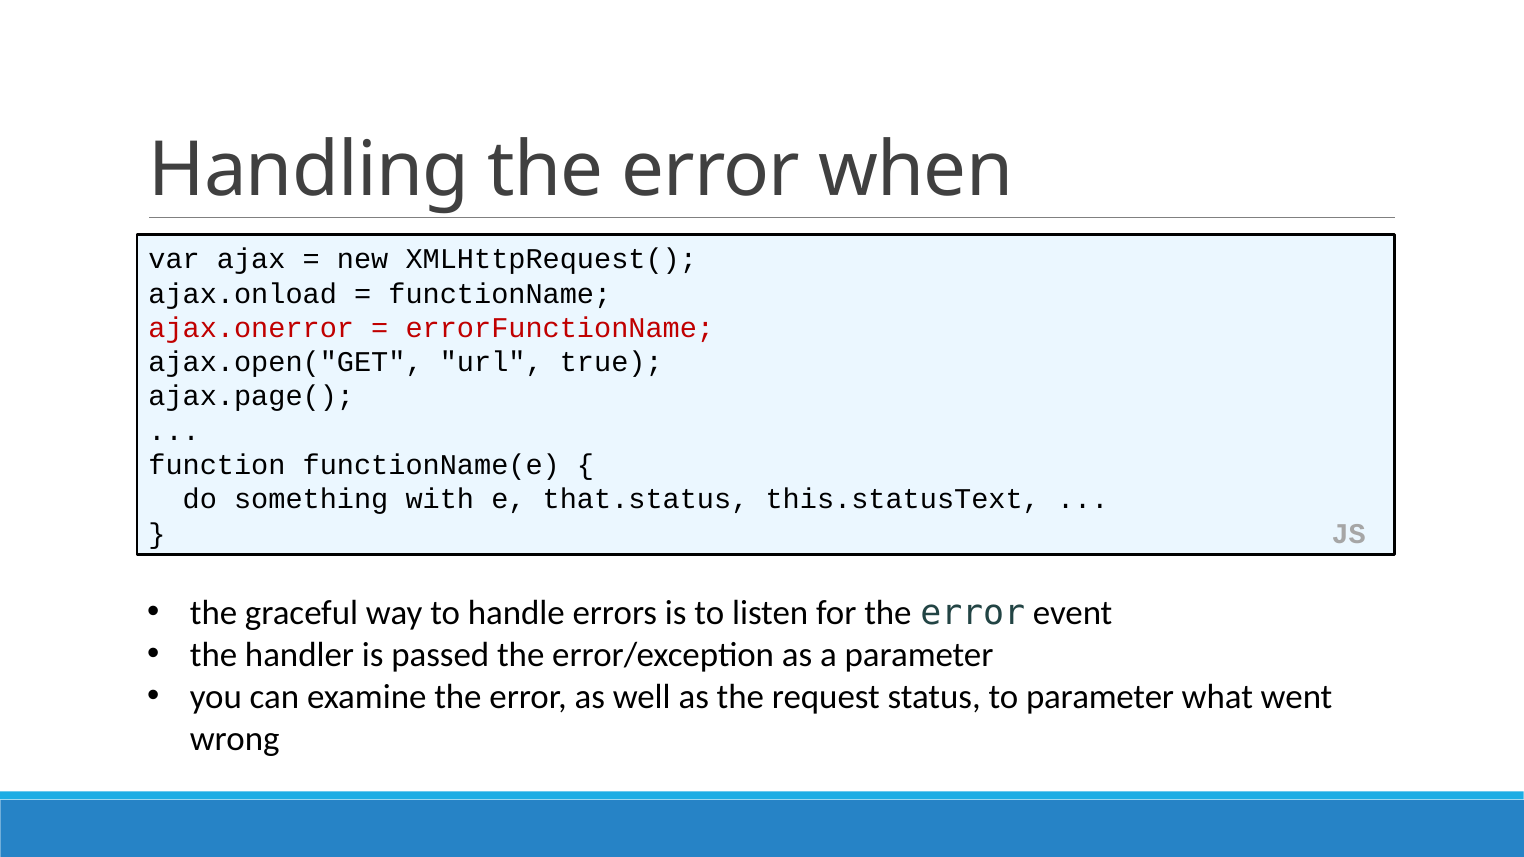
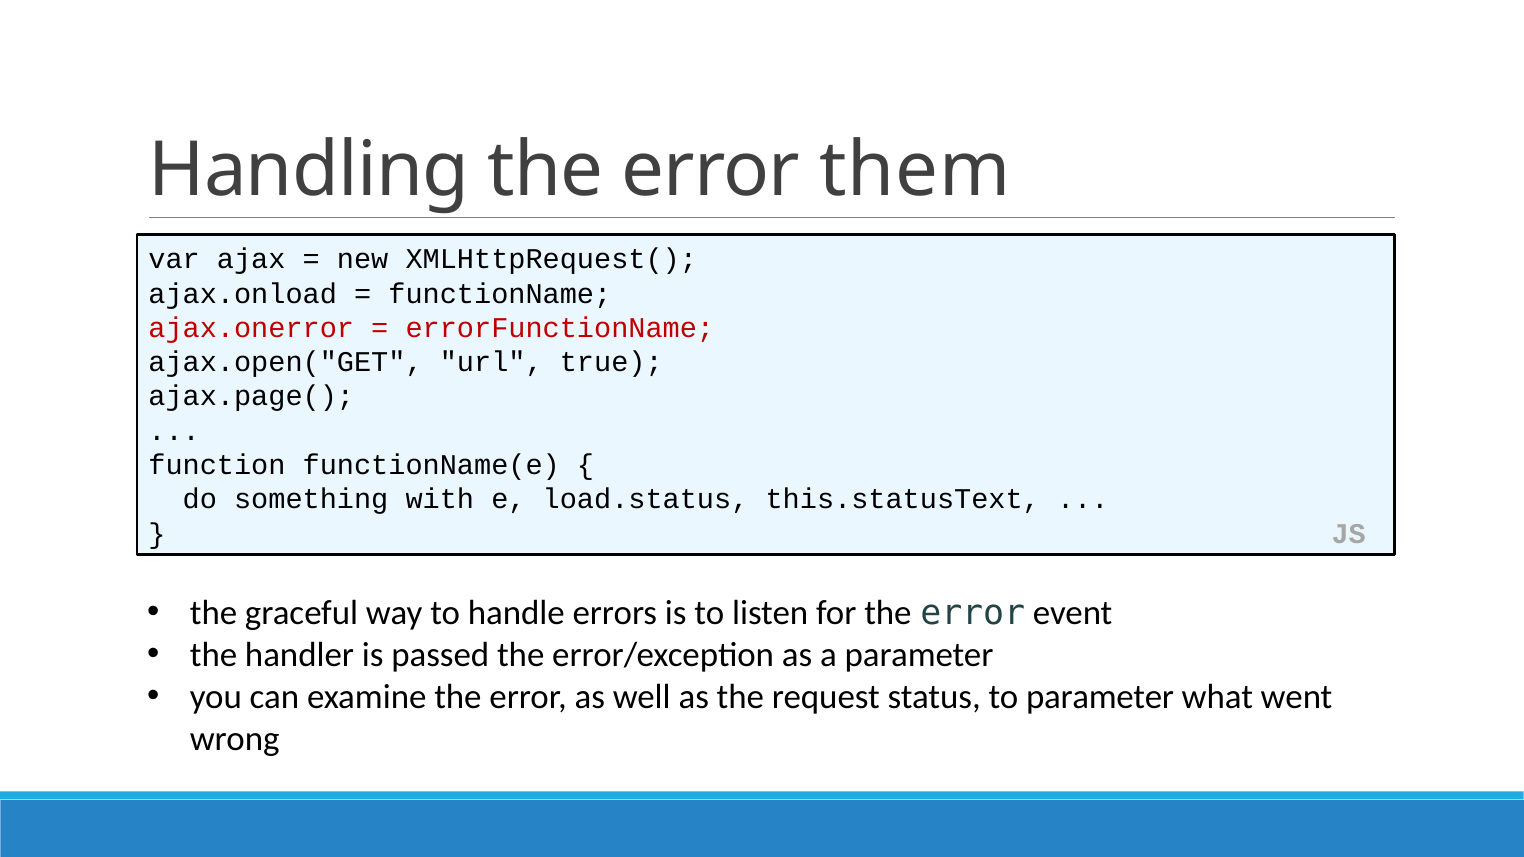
when: when -> them (915, 171)
that.status: that.status -> load.status (646, 499)
